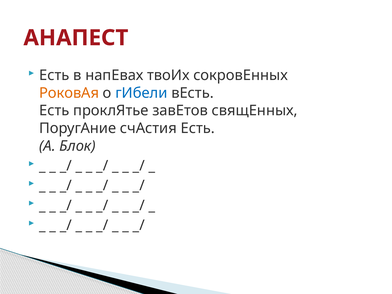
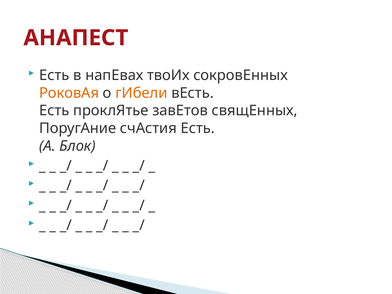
гИбели colour: blue -> orange (141, 93)
